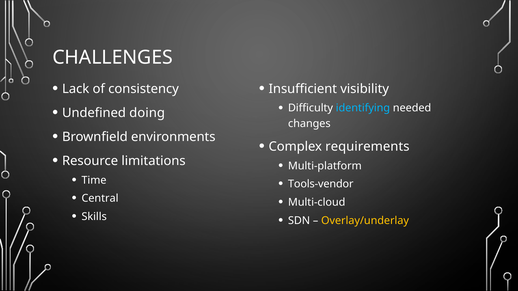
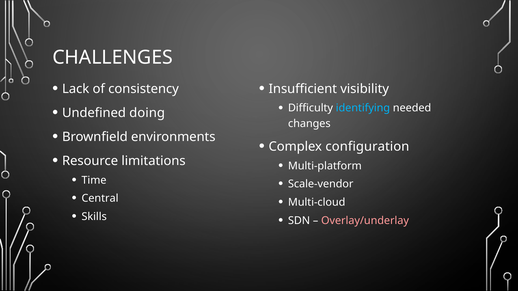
requirements: requirements -> configuration (367, 147)
Tools-vendor: Tools-vendor -> Scale-vendor (321, 184)
Overlay/underlay colour: yellow -> pink (365, 221)
